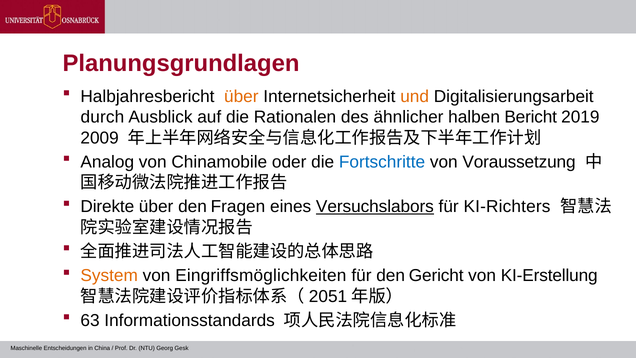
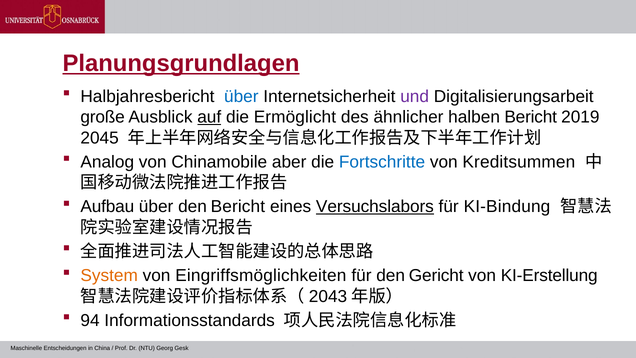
Planungsgrundlagen underline: none -> present (181, 63)
über colour: orange -> blue (241, 96)
und colour: orange -> purple (415, 96)
durch: durch -> große (103, 117)
auf underline: none -> present (209, 117)
Rationalen: Rationalen -> Ermöglicht (295, 117)
2009: 2009 -> 2045 (100, 138)
oder: oder -> aber (289, 162)
Voraussetzung: Voraussetzung -> Kreditsummen (519, 162)
Direkte: Direkte -> Aufbau (107, 207)
den Fragen: Fragen -> Bericht (238, 207)
KI-Richters: KI-Richters -> KI-Bindung (507, 207)
2051: 2051 -> 2043 (328, 296)
63: 63 -> 94 (90, 320)
